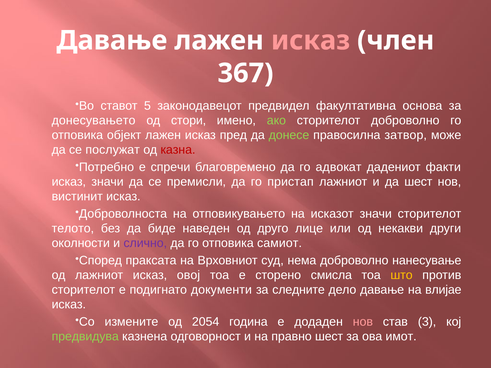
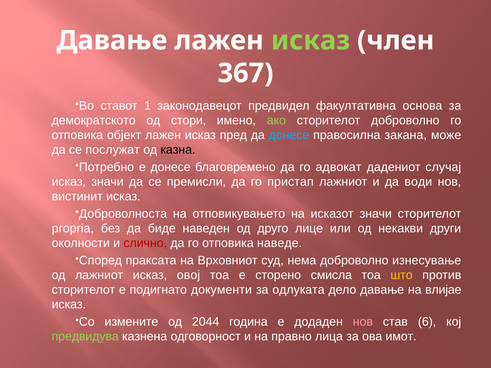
исказ colour: pink -> light green (311, 41)
5: 5 -> 1 (147, 106)
донесувањето: донесувањето -> демократското (94, 121)
донесе colour: light green -> light blue (289, 135)
затвор: затвор -> закана (406, 135)
казна colour: red -> black (178, 150)
е спречи: спречи -> донесе (171, 167)
факти: факти -> случај (443, 167)
да шест: шест -> води (418, 182)
телото: телото -> propria (73, 229)
слично colour: purple -> red (145, 243)
самиот: самиот -> наведе (280, 243)
нанесување: нанесување -> изнесување (427, 260)
следните: следните -> одлуката (298, 290)
2054: 2054 -> 2044 (206, 322)
3: 3 -> 6 (427, 322)
правно шест: шест -> лица (329, 337)
